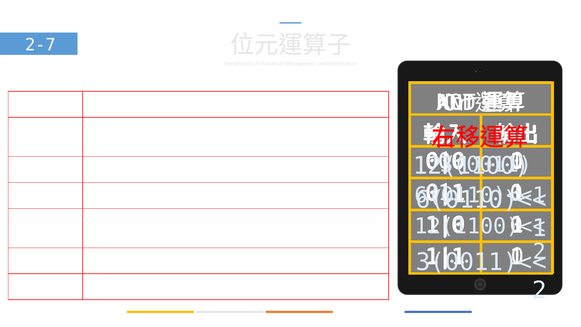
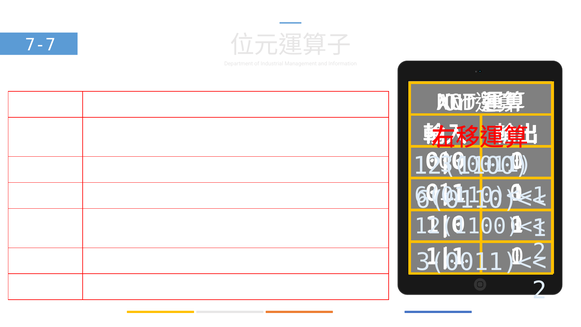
2-7: 2-7 -> 7-7 (40, 45)
